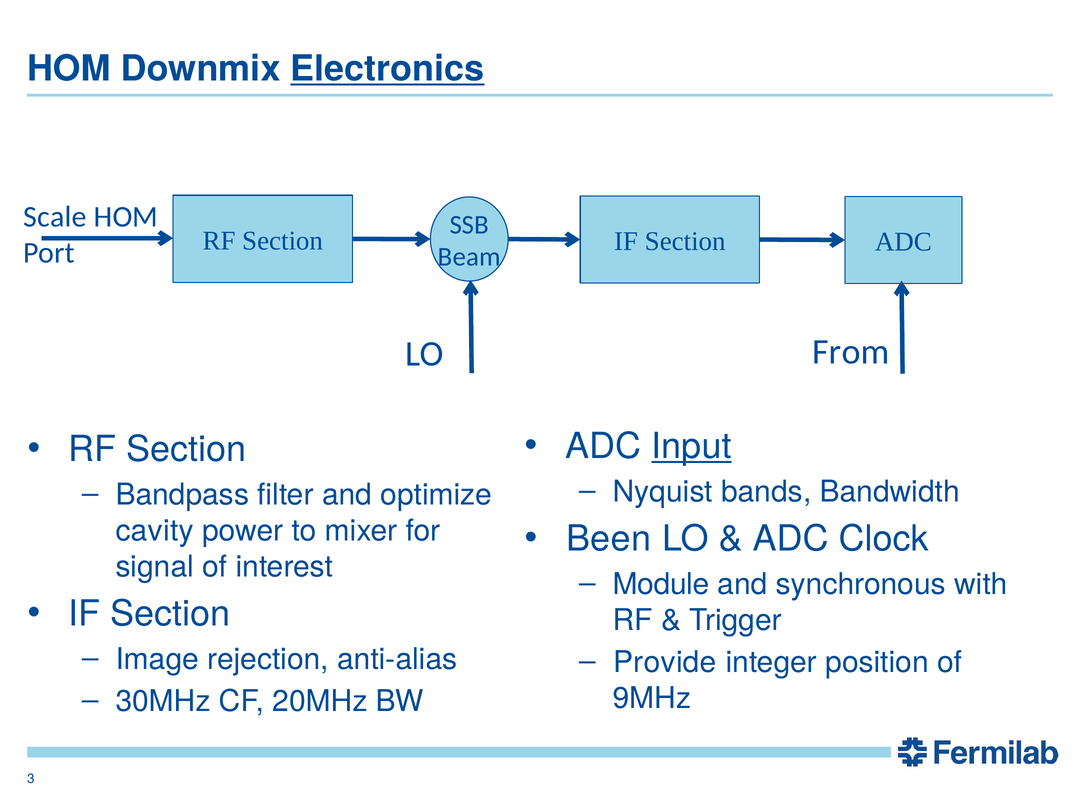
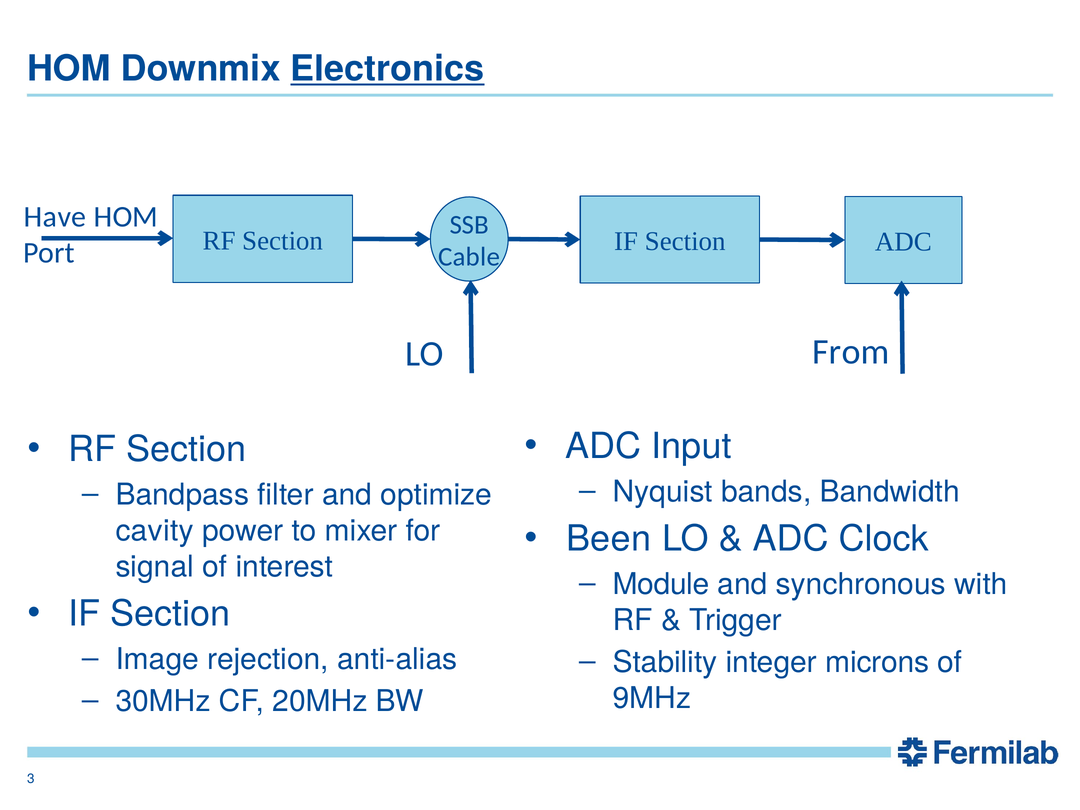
Scale: Scale -> Have (55, 217)
Beam: Beam -> Cable (469, 257)
Input underline: present -> none (691, 447)
Provide: Provide -> Stability (665, 662)
position: position -> microns (877, 662)
